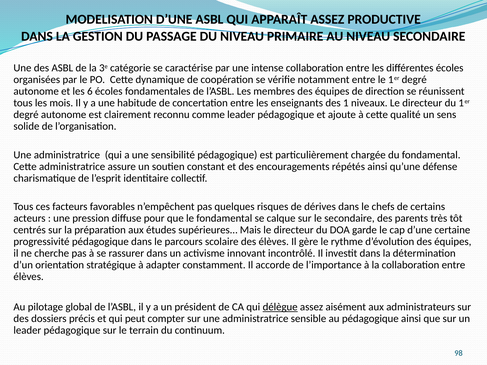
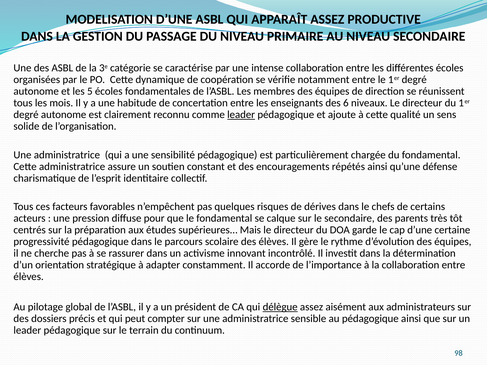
6: 6 -> 5 (90, 91)
1: 1 -> 6 (346, 103)
leader underline: none -> present (241, 115)
